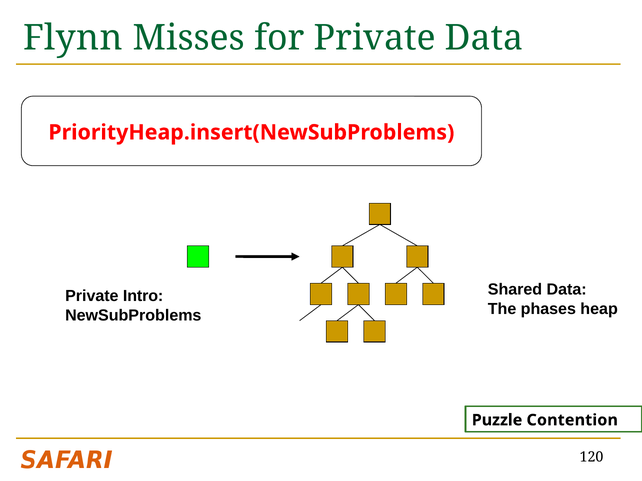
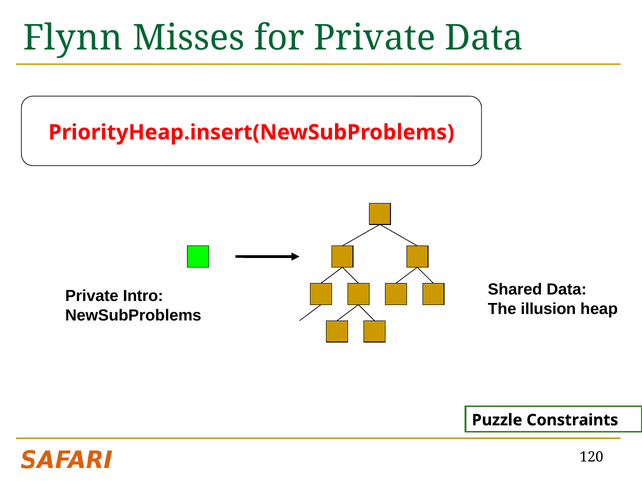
phases: phases -> illusion (548, 309)
Contention: Contention -> Constraints (572, 420)
